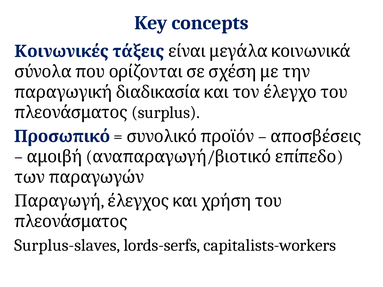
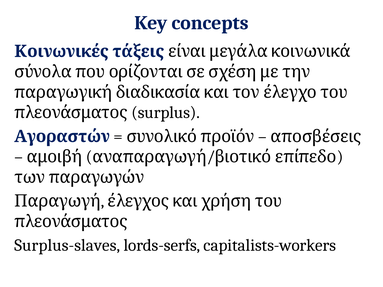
Προσωπικό: Προσωπικό -> Αγοραστών (62, 137)
